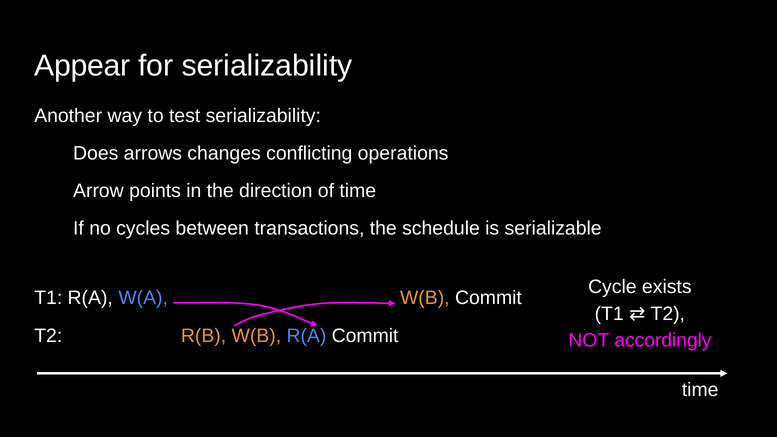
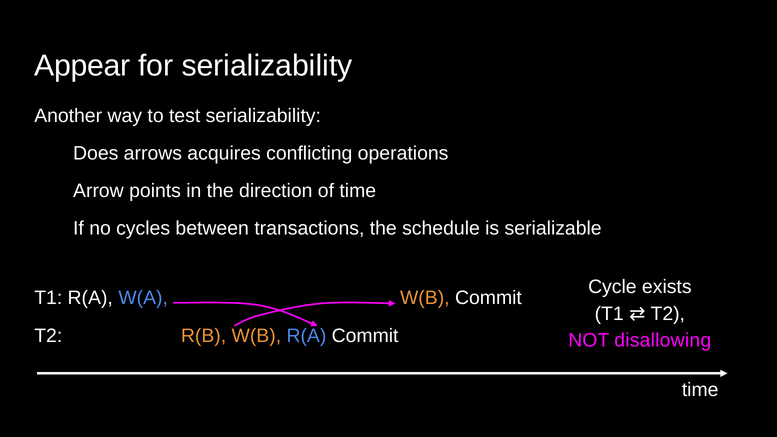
changes: changes -> acquires (224, 153)
accordingly: accordingly -> disallowing (663, 341)
